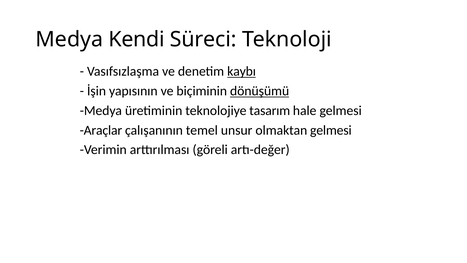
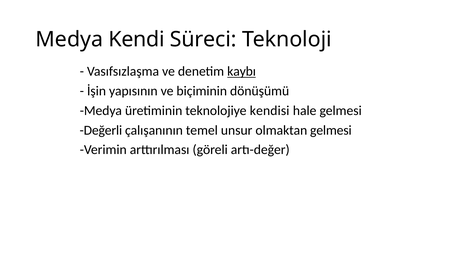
dönüşümü underline: present -> none (260, 91)
tasarım: tasarım -> kendisi (270, 110)
Araçlar: Araçlar -> Değerli (101, 130)
